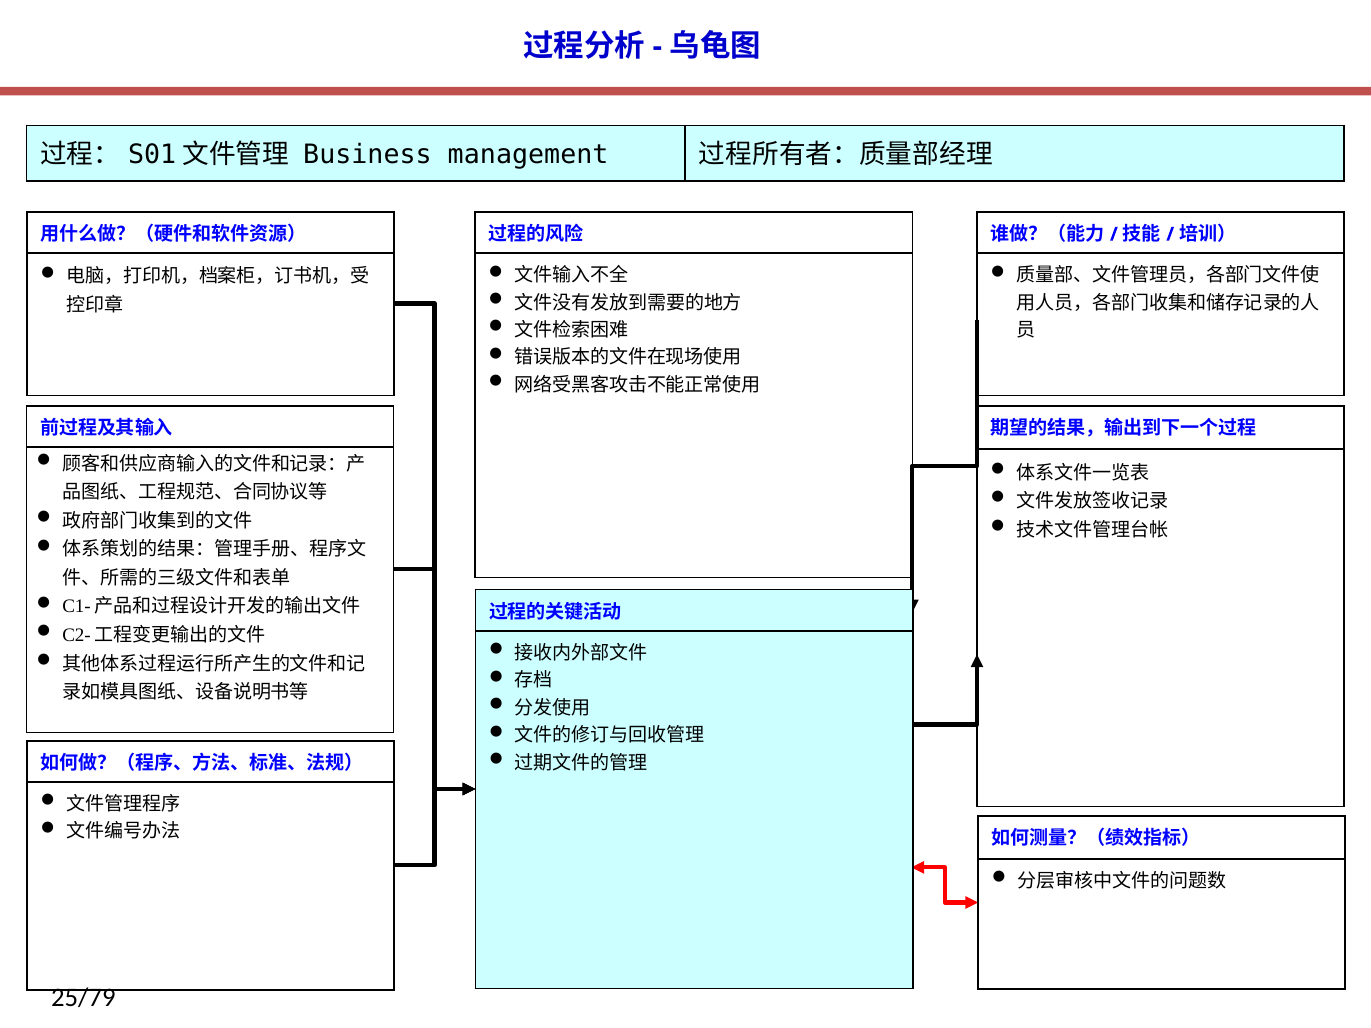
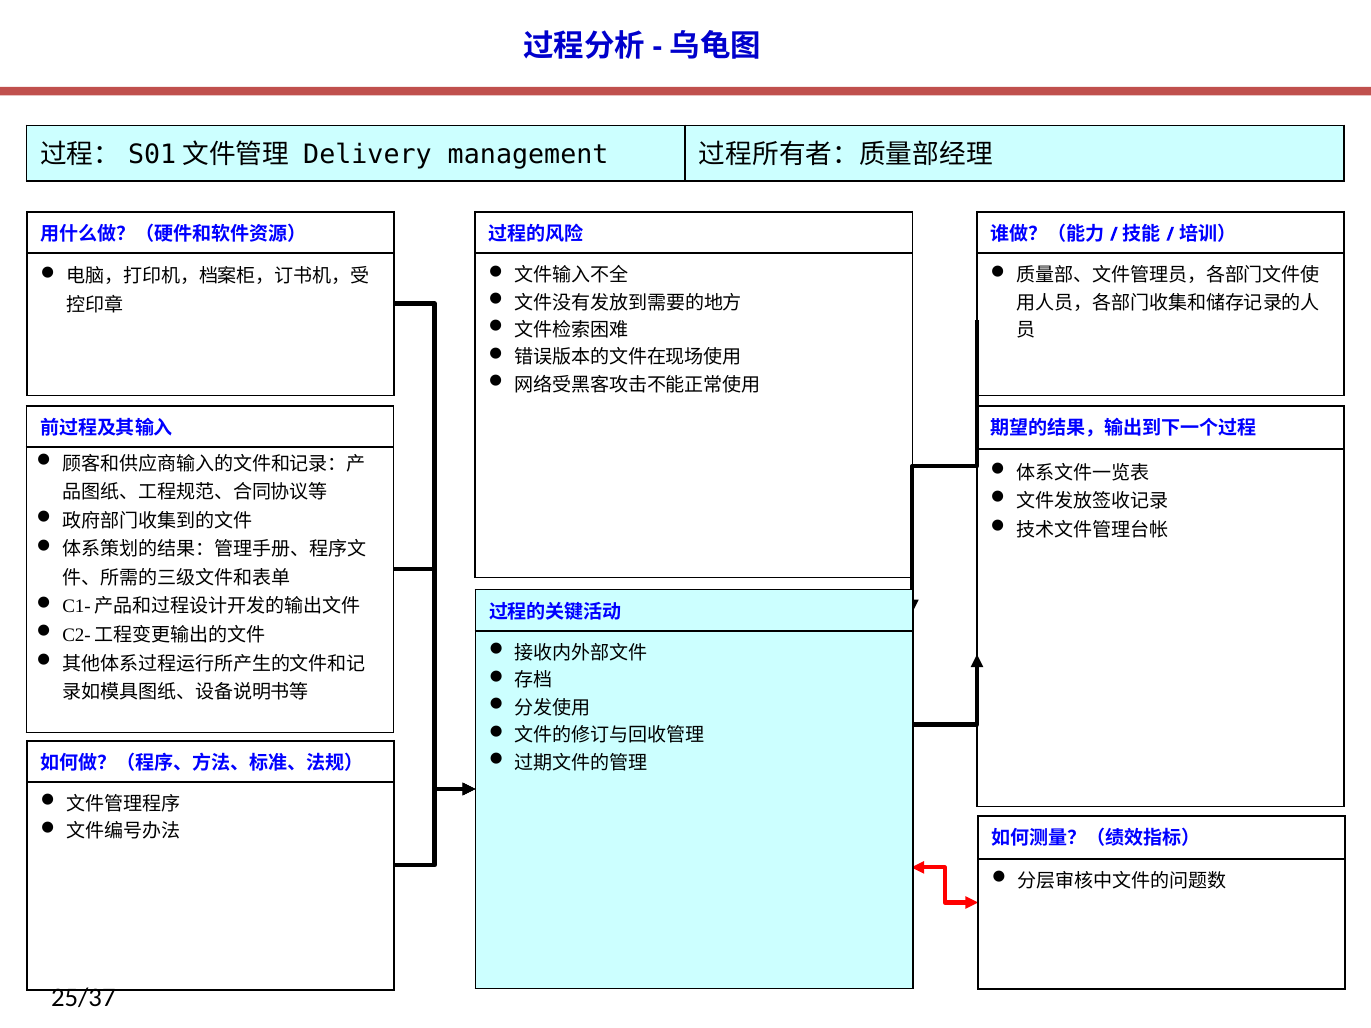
Business: Business -> Delivery (367, 155)
25/79: 25/79 -> 25/37 (83, 998)
